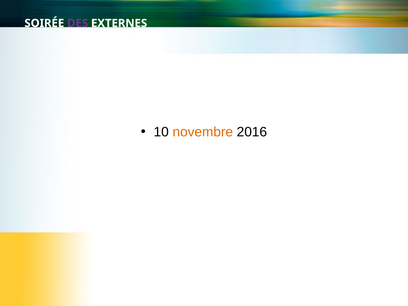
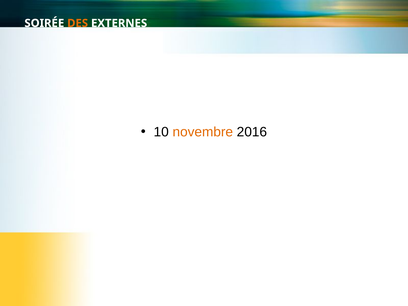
DES colour: purple -> orange (78, 23)
